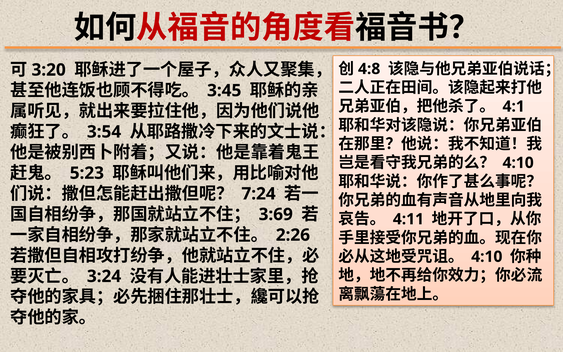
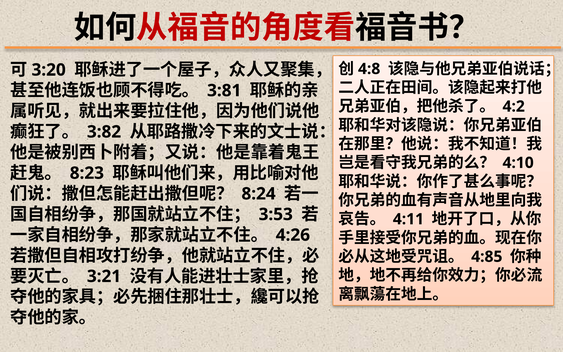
3:45: 3:45 -> 3:81 (224, 91)
4:1: 4:1 -> 4:2 (514, 106)
3:54: 3:54 -> 3:82 (104, 132)
5:23: 5:23 -> 8:23 (87, 173)
7:24: 7:24 -> 8:24 (259, 194)
3:69: 3:69 -> 3:53 (276, 214)
2:26: 2:26 -> 4:26 (293, 235)
4:10: 4:10 -> 4:85 (487, 257)
3:24: 3:24 -> 3:21 (104, 276)
